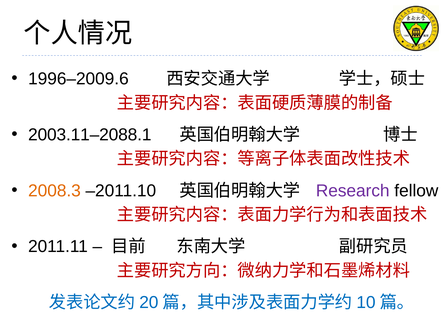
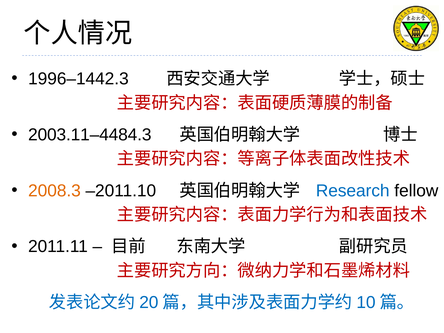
1996–2009.6: 1996–2009.6 -> 1996–1442.3 (78, 79)
2003.11–2088.1: 2003.11–2088.1 -> 2003.11–4484.3 (90, 135)
Research colour: purple -> blue (353, 191)
